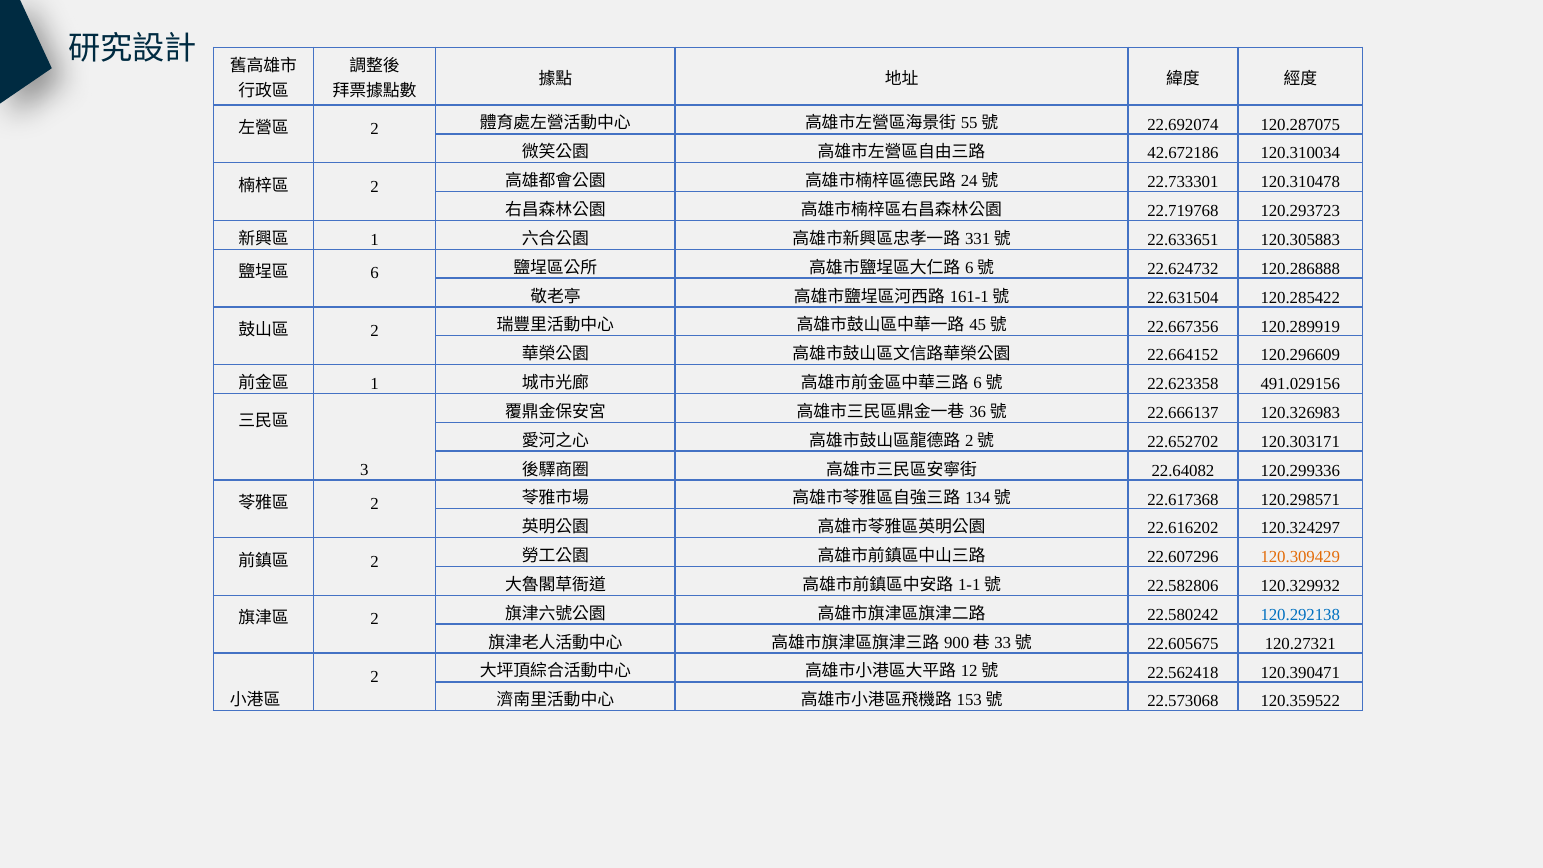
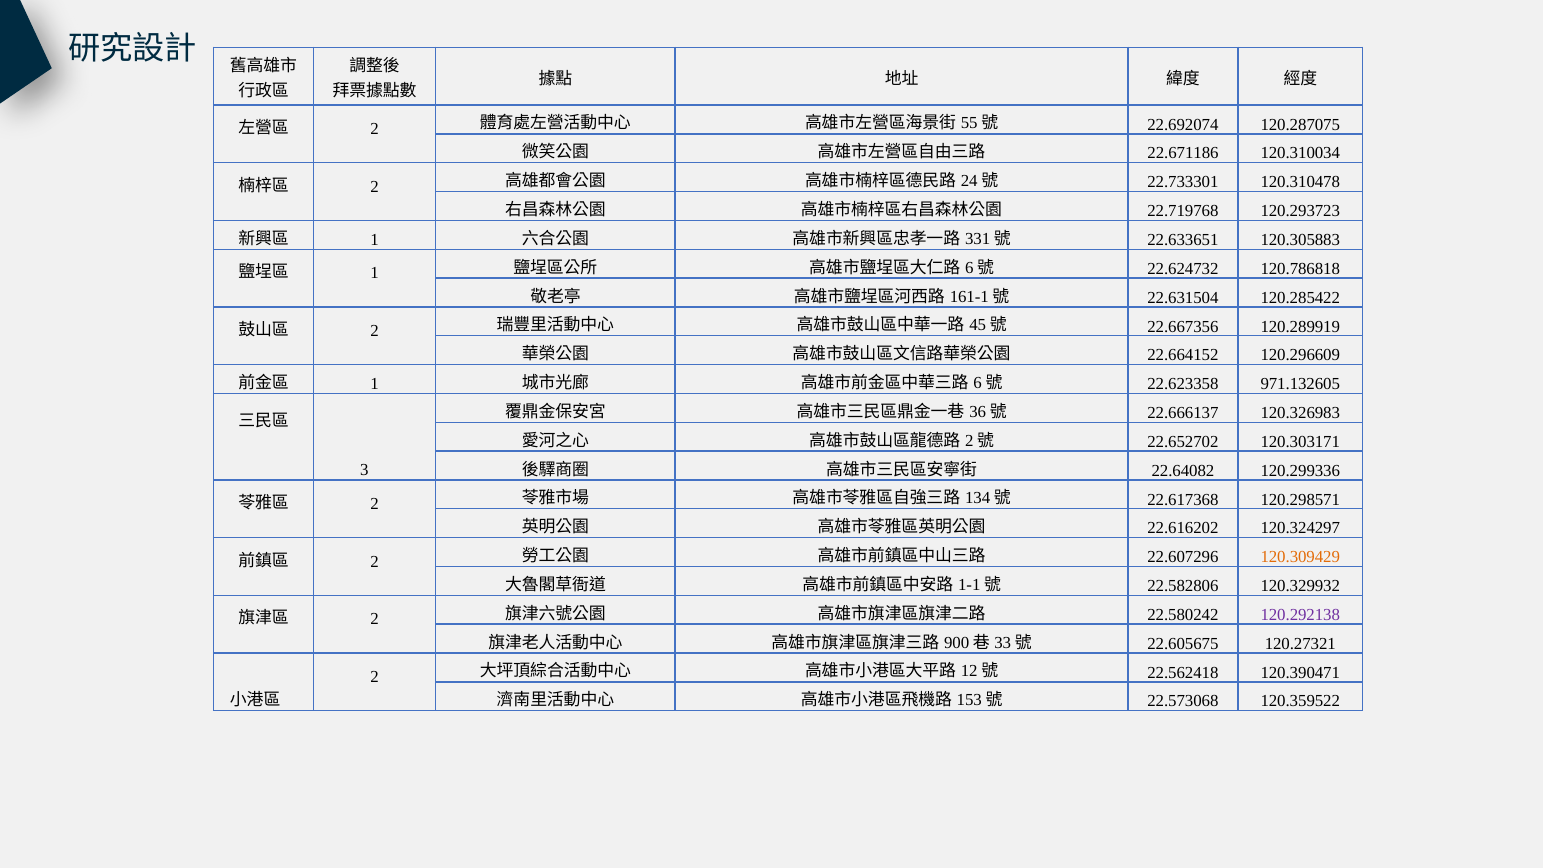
42.672186: 42.672186 -> 22.671186 (1183, 153)
6: 6 -> 1 (375, 273)
120.286888: 120.286888 -> 120.786818 (1300, 269)
491.029156: 491.029156 -> 971.132605 (1300, 384)
120.292138 colour: blue -> purple (1300, 615)
